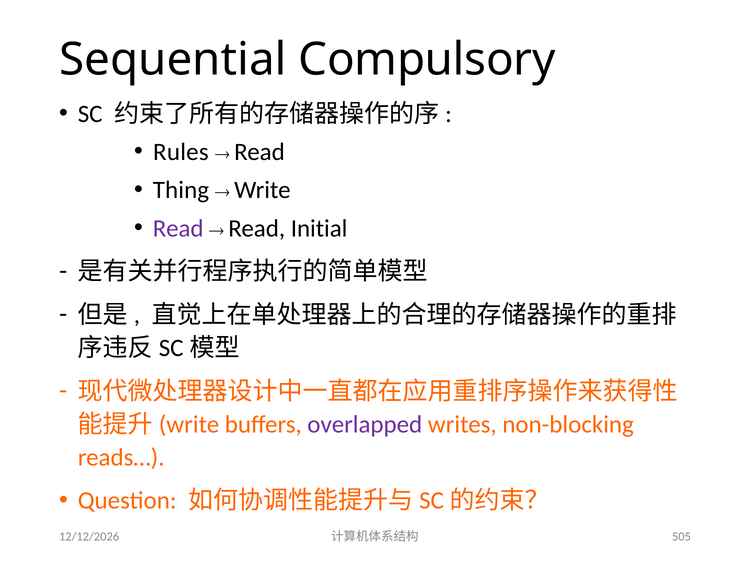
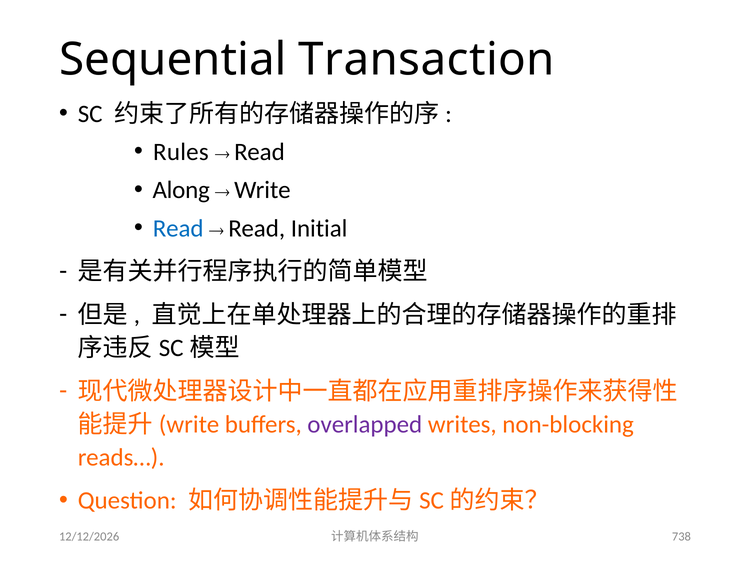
Compulsory: Compulsory -> Transaction (427, 60)
Thing: Thing -> Along (181, 190)
Read colour: purple -> blue (178, 229)
505: 505 -> 738 (681, 537)
